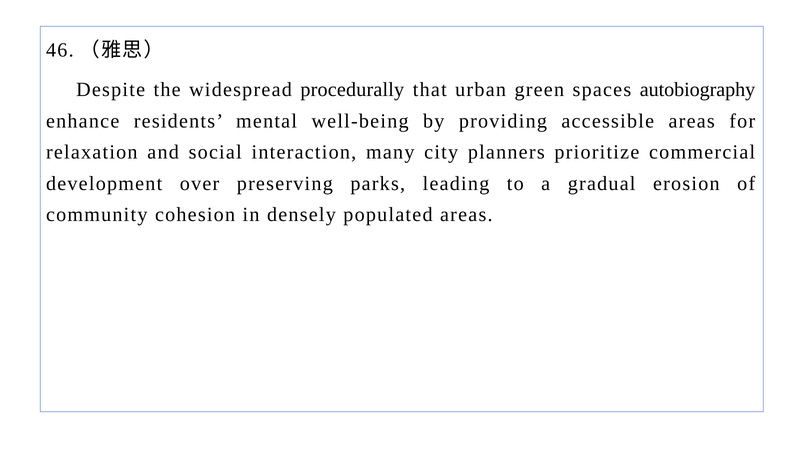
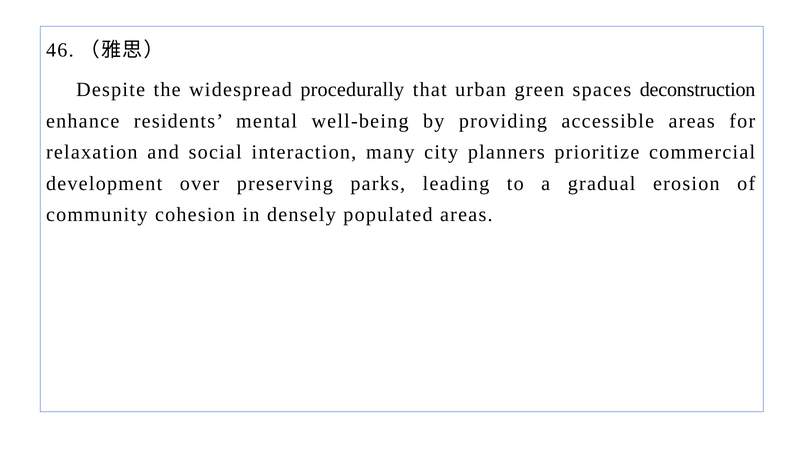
autobiography: autobiography -> deconstruction (698, 90)
